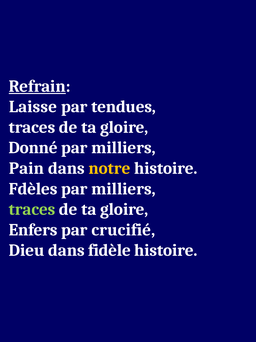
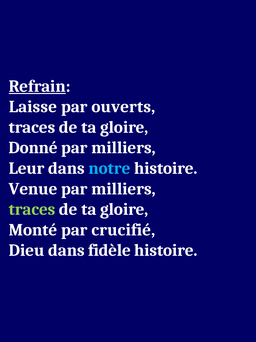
tendues: tendues -> ouverts (123, 106)
Pain: Pain -> Leur (27, 168)
notre colour: yellow -> light blue (109, 168)
Fdèles: Fdèles -> Venue (33, 188)
Enfers: Enfers -> Monté (33, 229)
